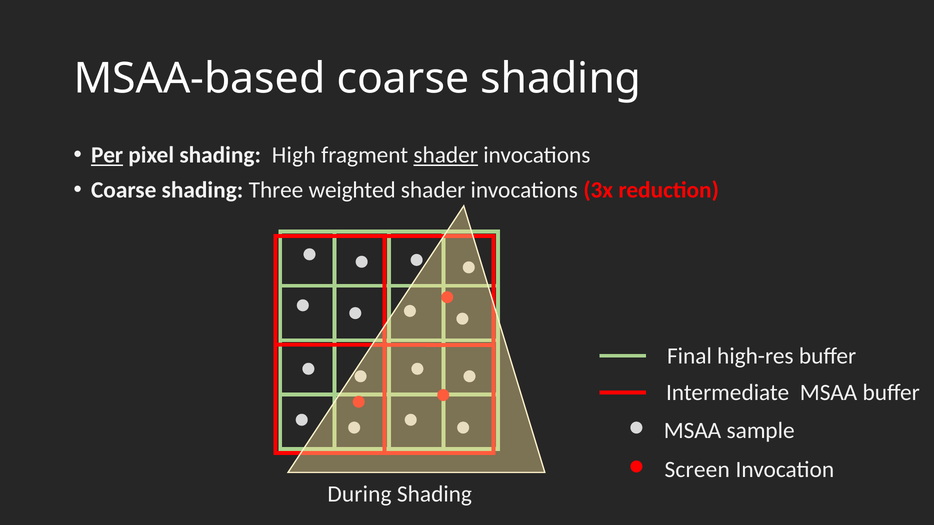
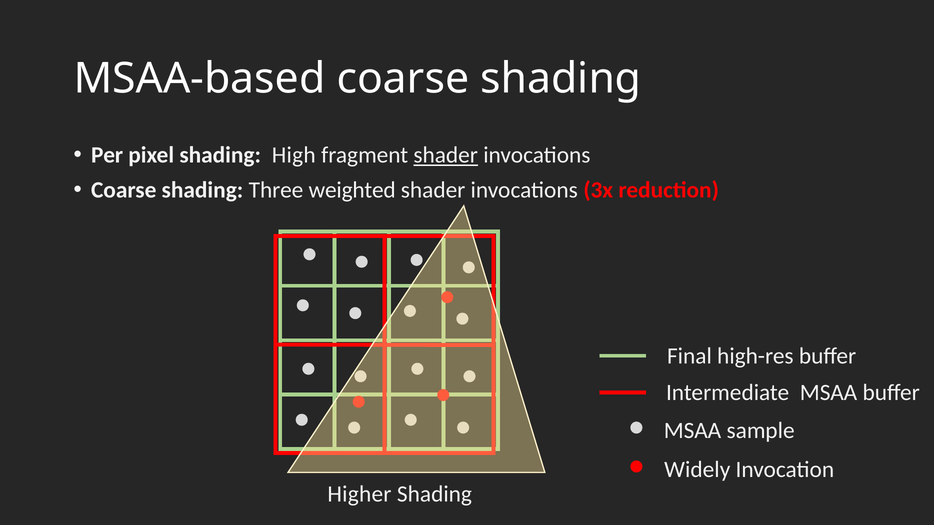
Per underline: present -> none (107, 155)
Screen: Screen -> Widely (697, 470)
During: During -> Higher (359, 494)
